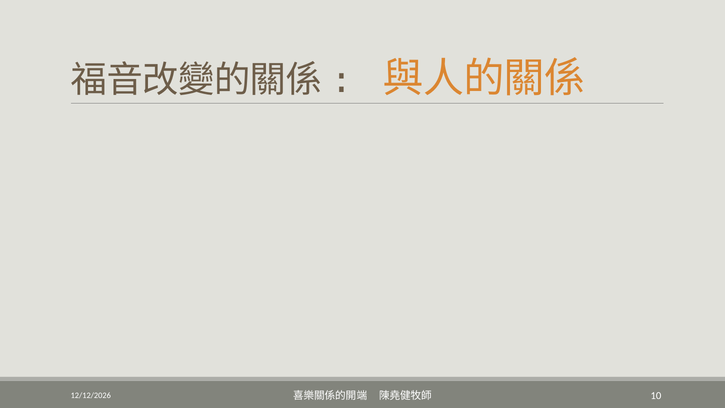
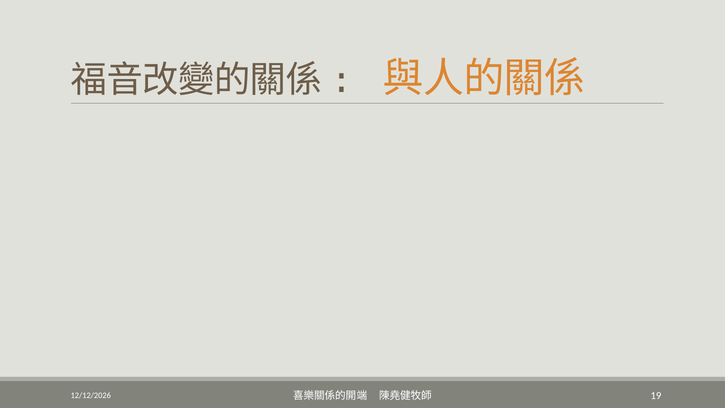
10: 10 -> 19 (656, 396)
